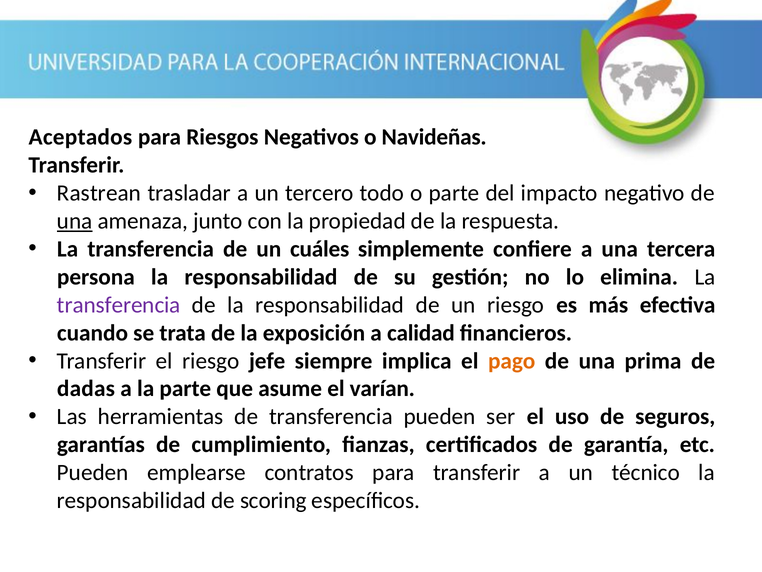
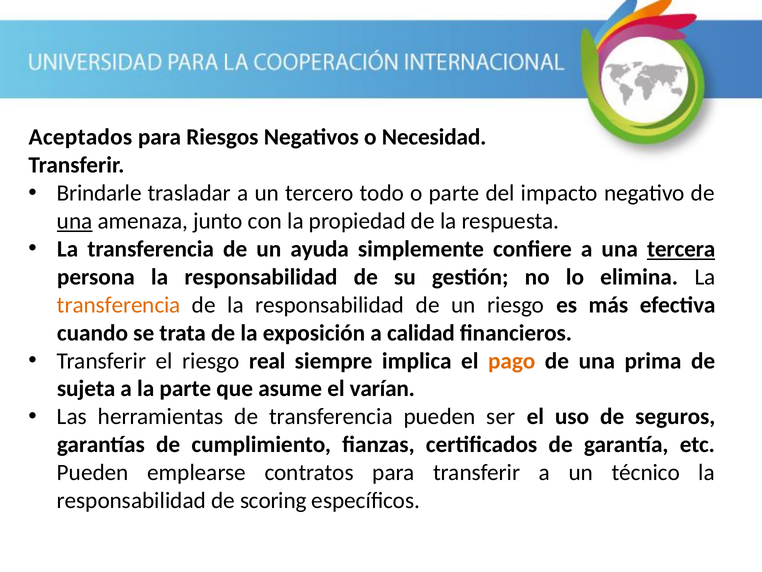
Navideñas: Navideñas -> Necesidad (434, 137)
Rastrean: Rastrean -> Brindarle (99, 193)
cuáles: cuáles -> ayuda (320, 249)
tercera underline: none -> present (681, 249)
transferencia colour: purple -> orange (119, 305)
jefe: jefe -> real (267, 361)
dadas: dadas -> sujeta (86, 388)
